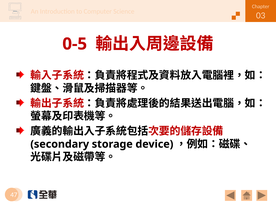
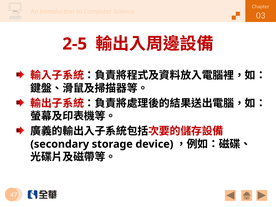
0-5: 0-5 -> 2-5 (75, 44)
